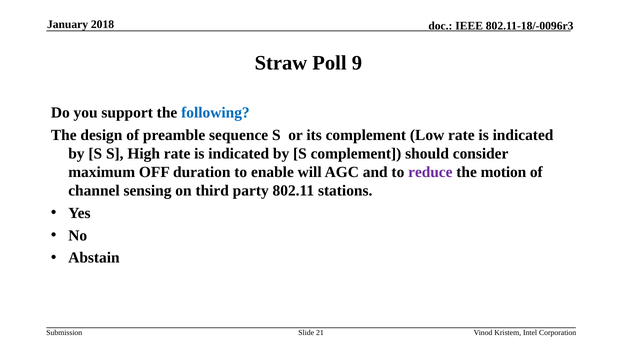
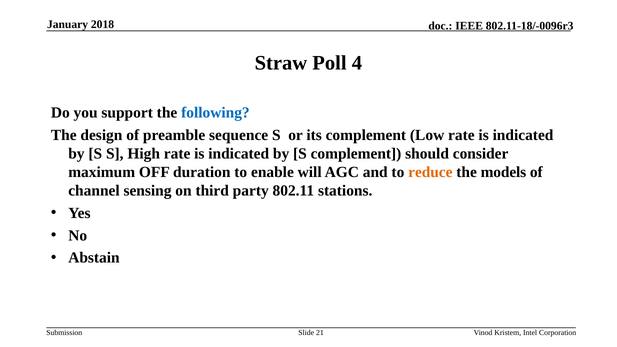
9: 9 -> 4 (357, 63)
reduce colour: purple -> orange (430, 172)
motion: motion -> models (503, 172)
